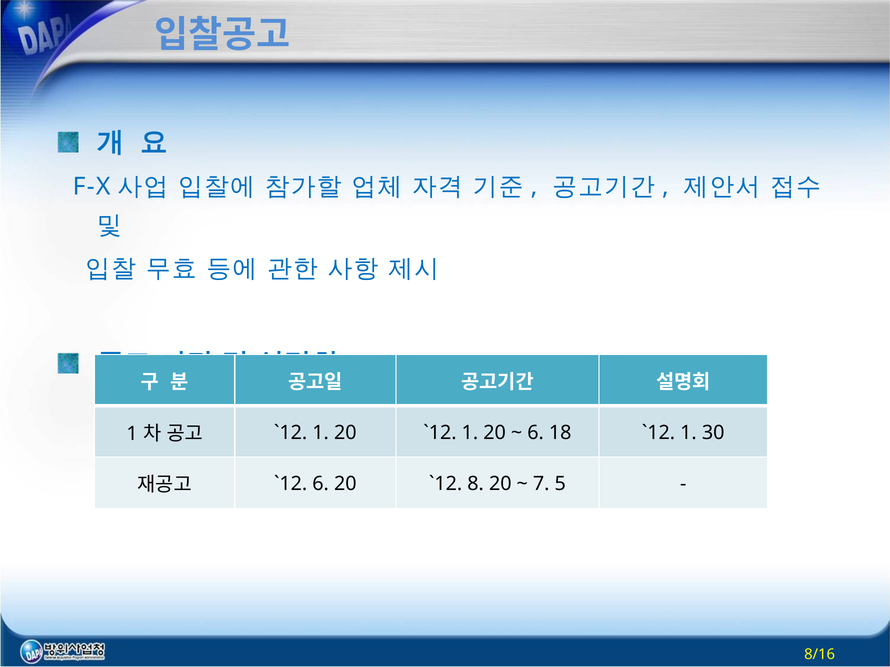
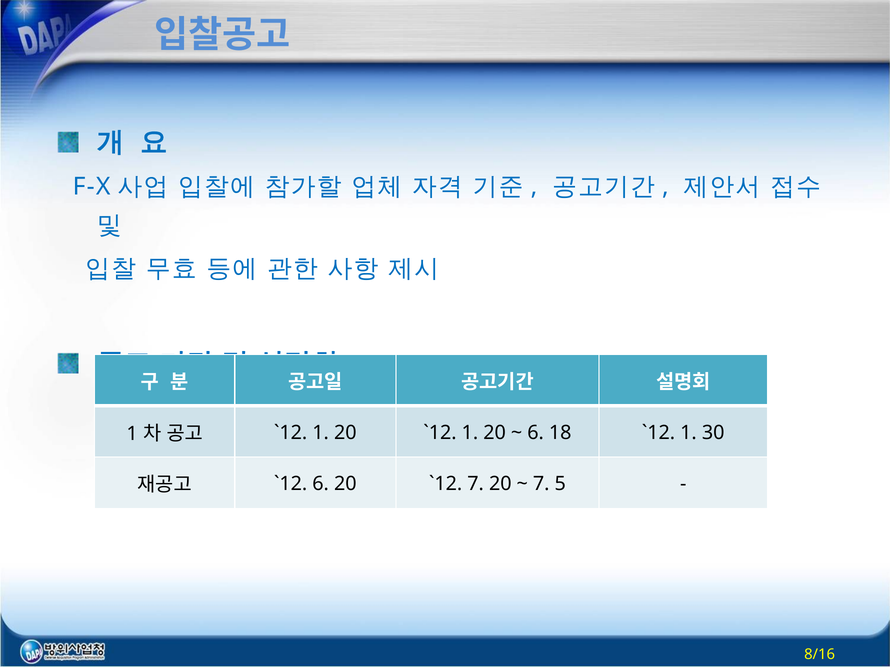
8: 8 -> 7 (476, 484)
